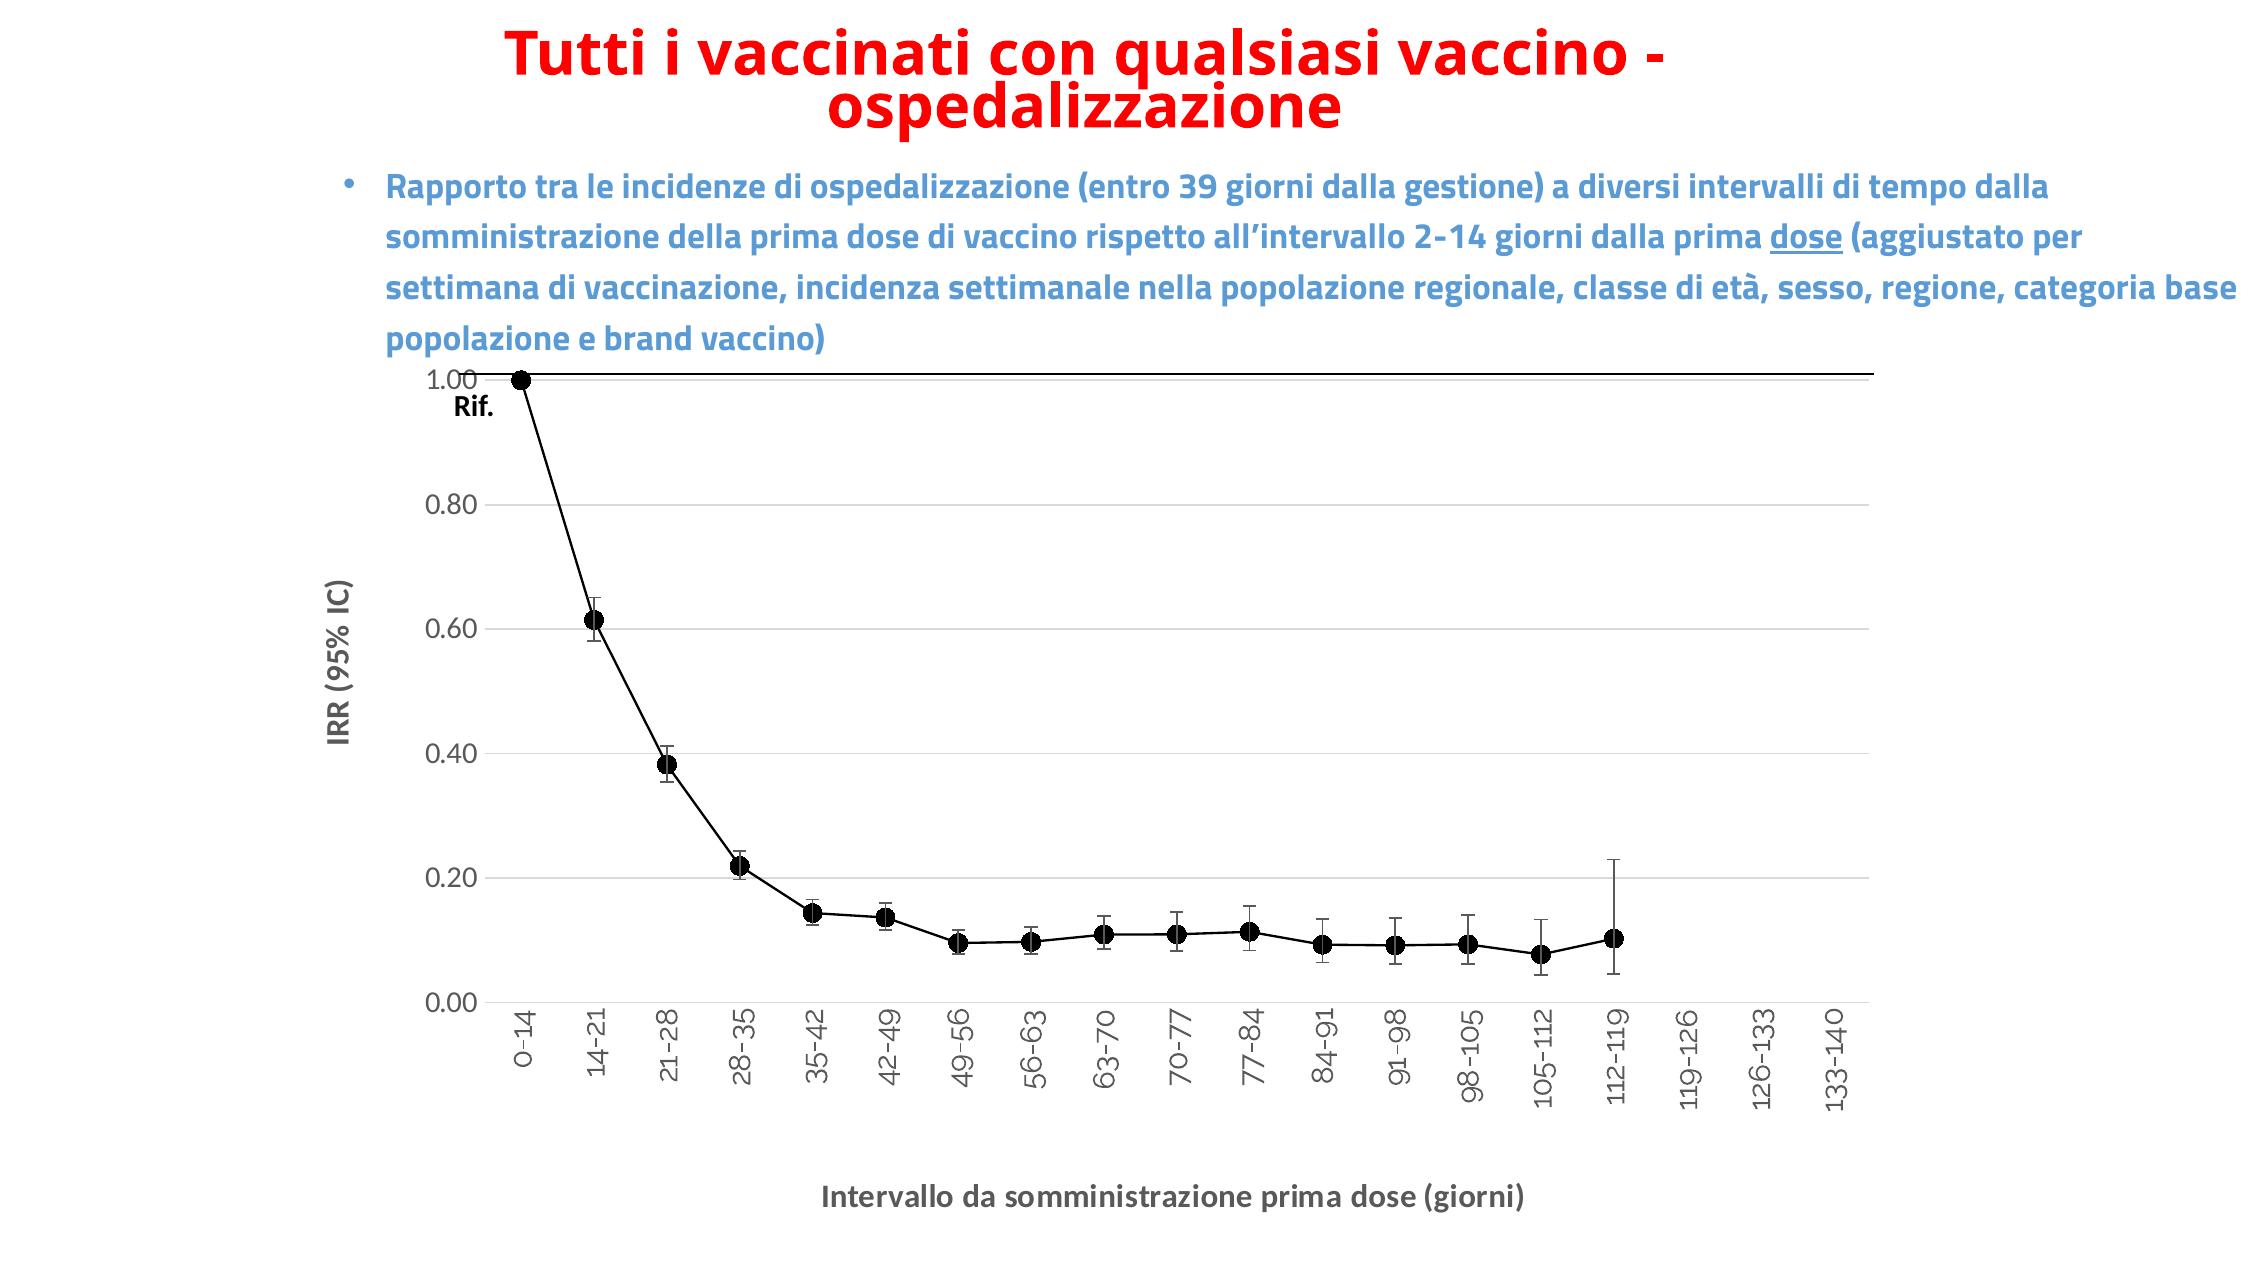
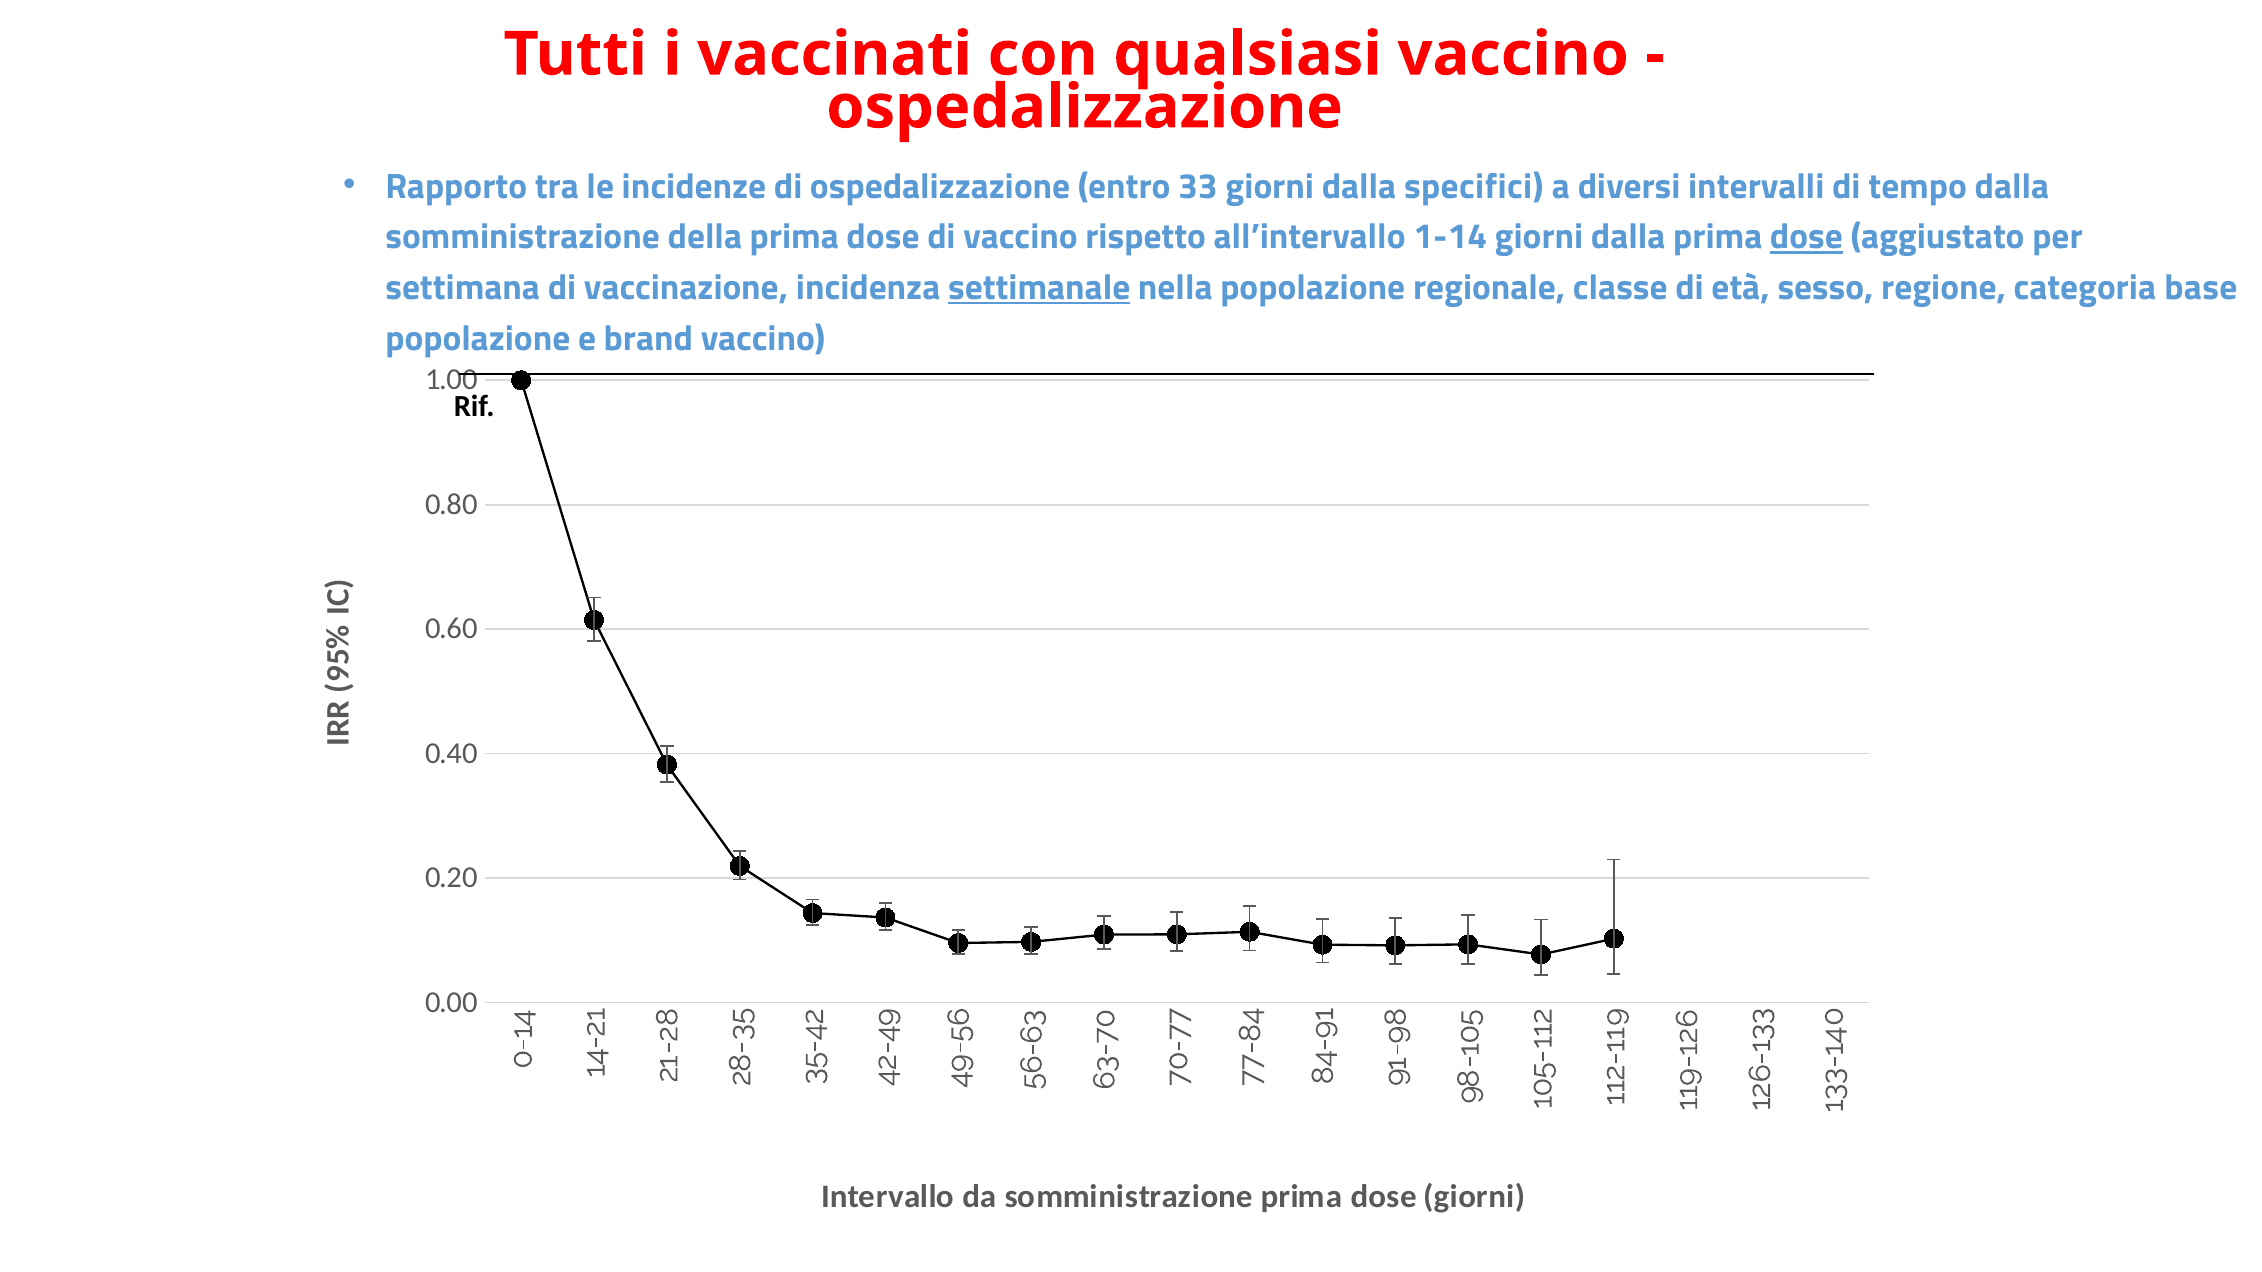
39: 39 -> 33 (1198, 186)
gestione: gestione -> specifici (1474, 186)
2-14: 2-14 -> 1-14 (1450, 237)
settimanale underline: none -> present (1039, 288)
